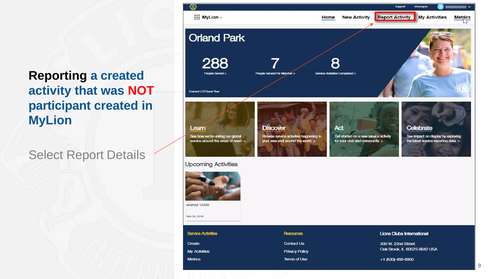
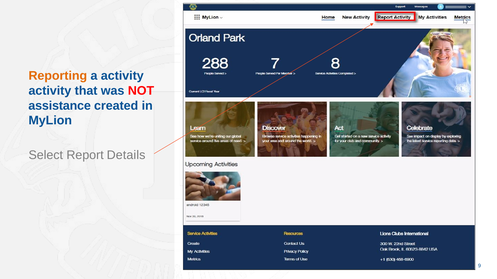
Reporting colour: black -> orange (58, 76)
a created: created -> activity (122, 76)
participant: participant -> assistance (60, 106)
